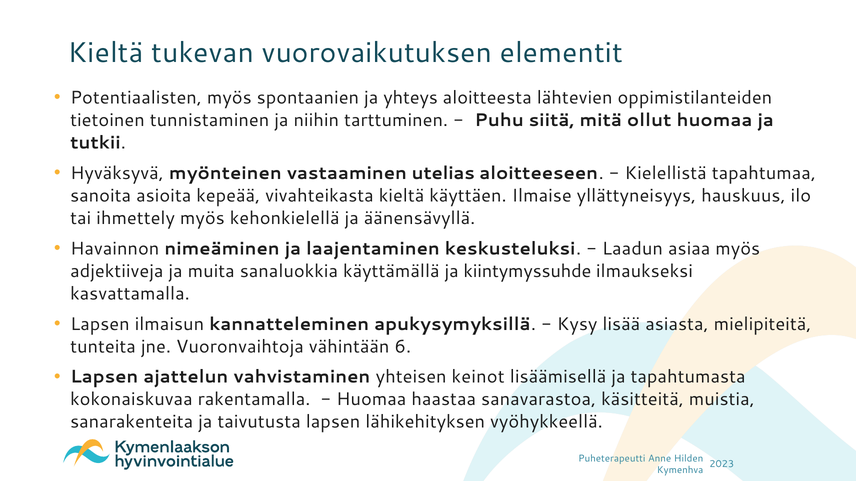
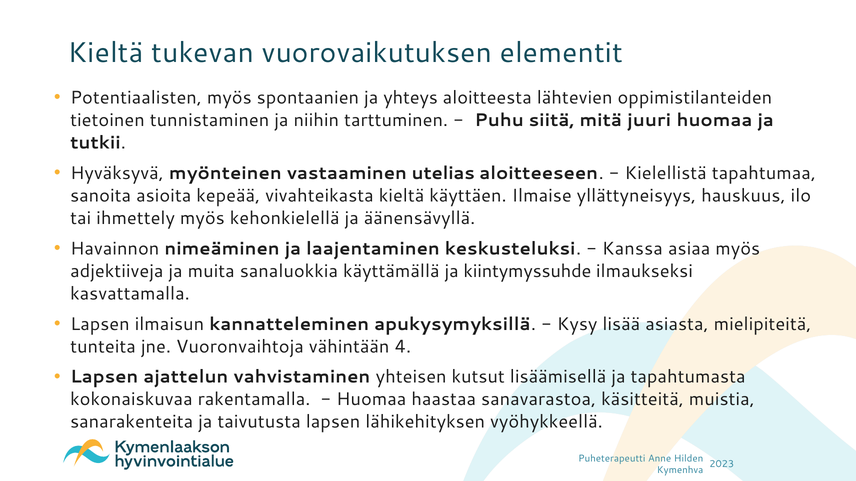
ollut: ollut -> juuri (649, 120)
Laadun: Laadun -> Kanssa (632, 249)
6: 6 -> 4 (403, 347)
keinot: keinot -> kutsut (478, 377)
